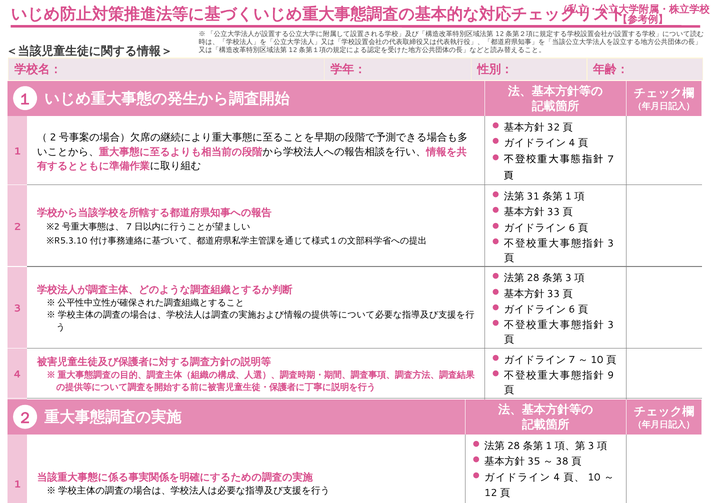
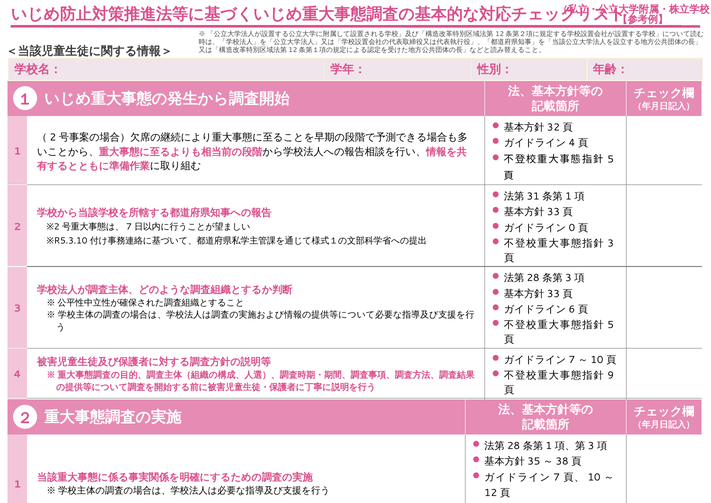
7: 7 -> 5 (611, 160)
6: 6 -> 0 (572, 228)
3: 3 -> 5 (611, 325)
4: 4 -> 7 (557, 477)
